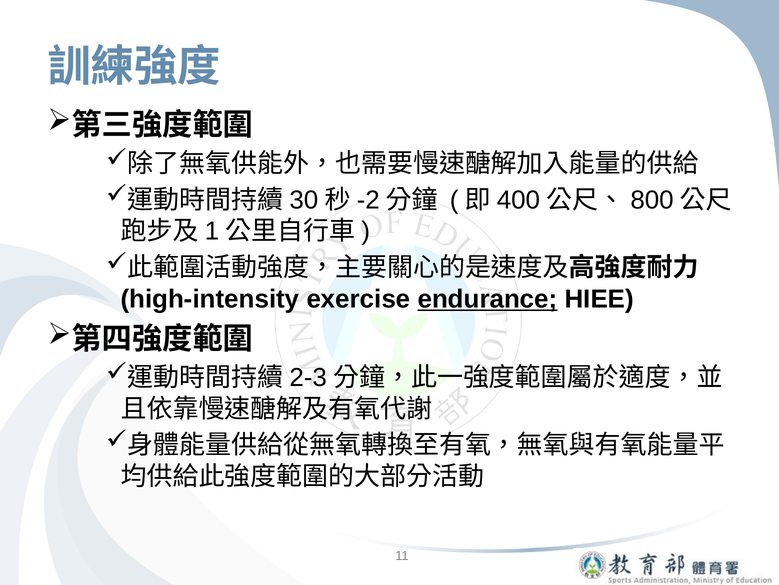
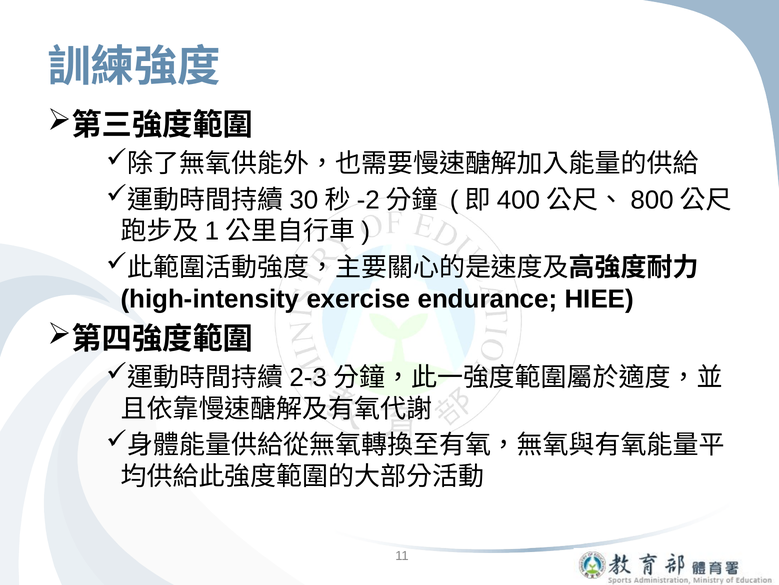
endurance underline: present -> none (488, 299)
